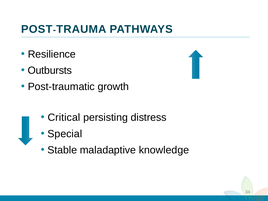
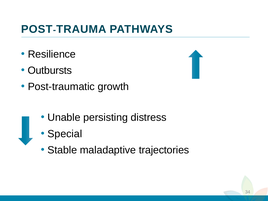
Critical: Critical -> Unable (64, 118)
knowledge: knowledge -> trajectories (164, 150)
